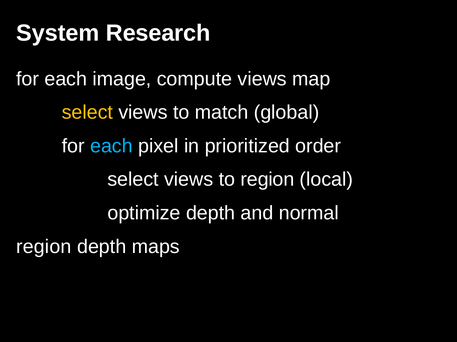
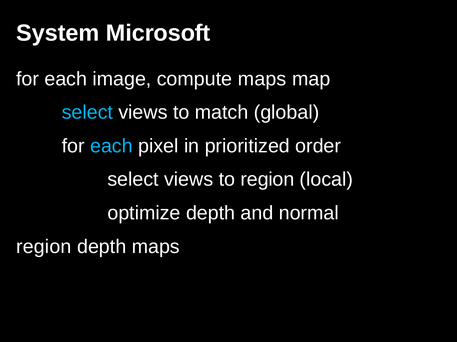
Research: Research -> Microsoft (158, 33)
compute views: views -> maps (262, 79)
select colour: yellow -> light blue (87, 113)
